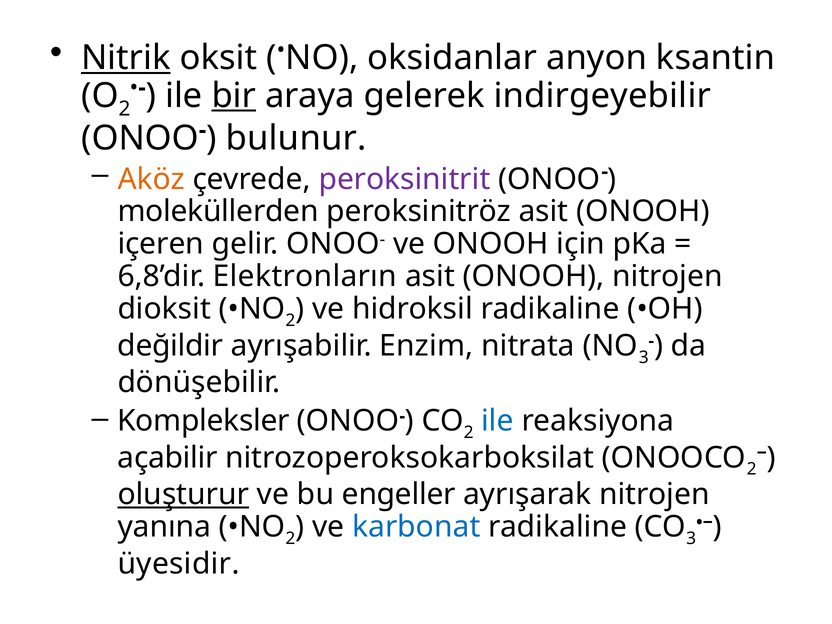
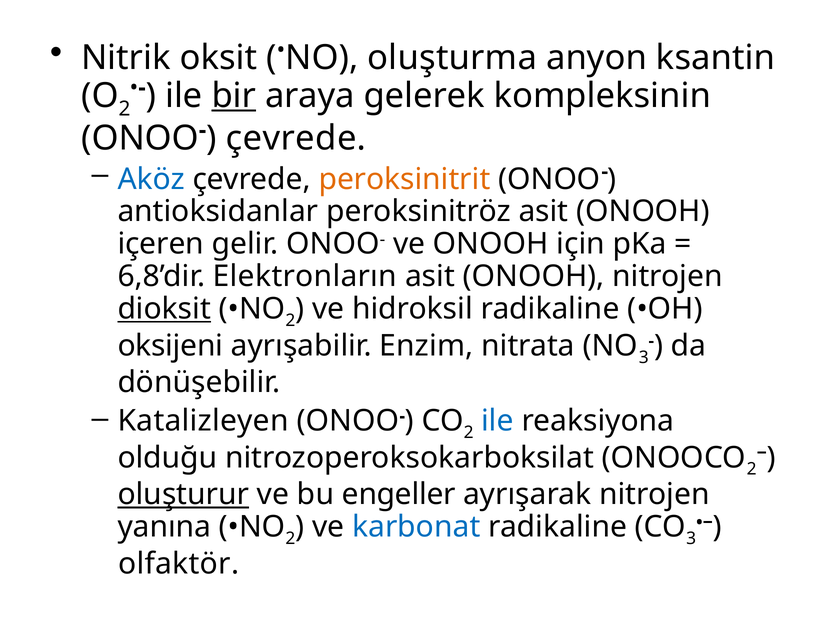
Nitrik underline: present -> none (126, 58)
oksidanlar: oksidanlar -> oluşturma (452, 58)
indirgeyebilir: indirgeyebilir -> kompleksinin (602, 96)
ONOO- bulunur: bulunur -> çevrede (296, 138)
Aköz colour: orange -> blue (151, 179)
peroksinitrit colour: purple -> orange (405, 179)
moleküllerden: moleküllerden -> antioksidanlar (218, 212)
dioksit underline: none -> present (164, 309)
değildir: değildir -> oksijeni (170, 346)
Kompleksler: Kompleksler -> Katalizleyen (203, 421)
açabilir: açabilir -> olduğu (167, 458)
üyesidir: üyesidir -> olfaktör (179, 564)
